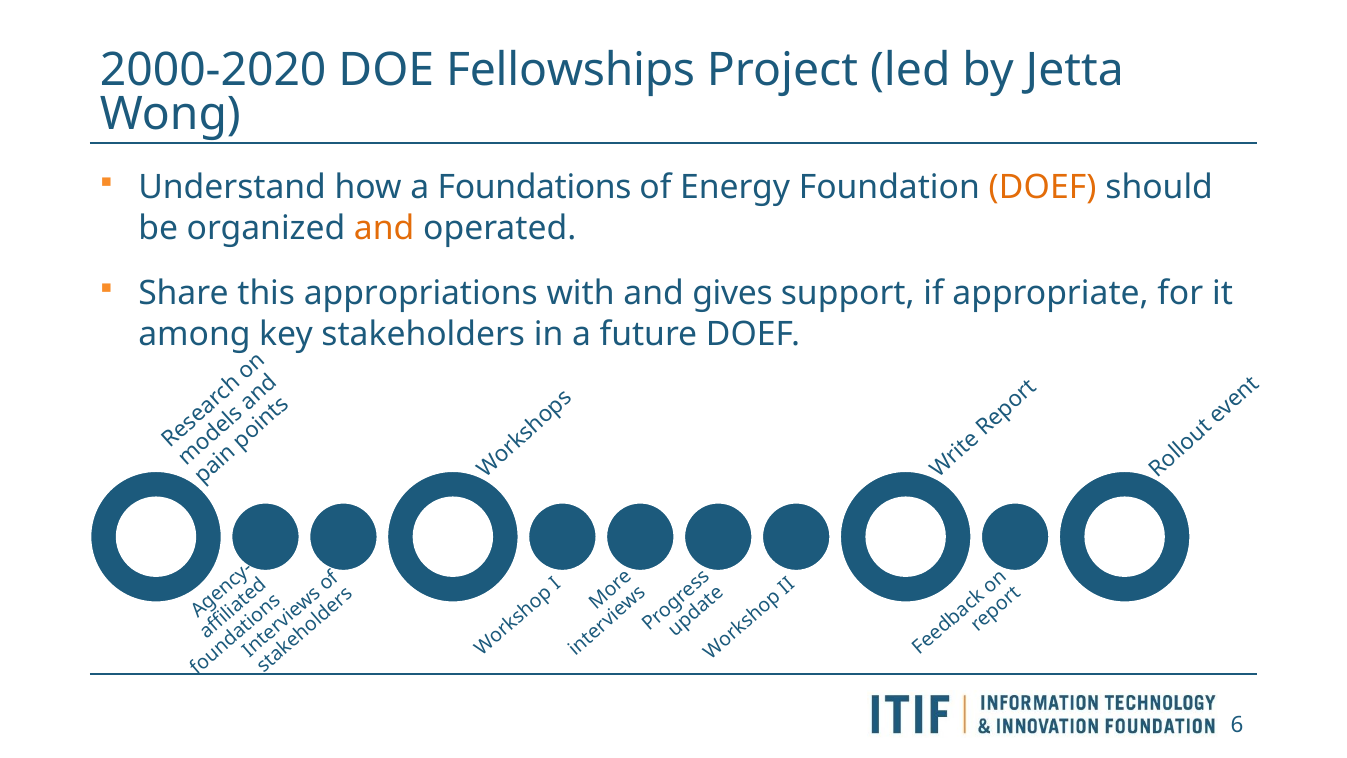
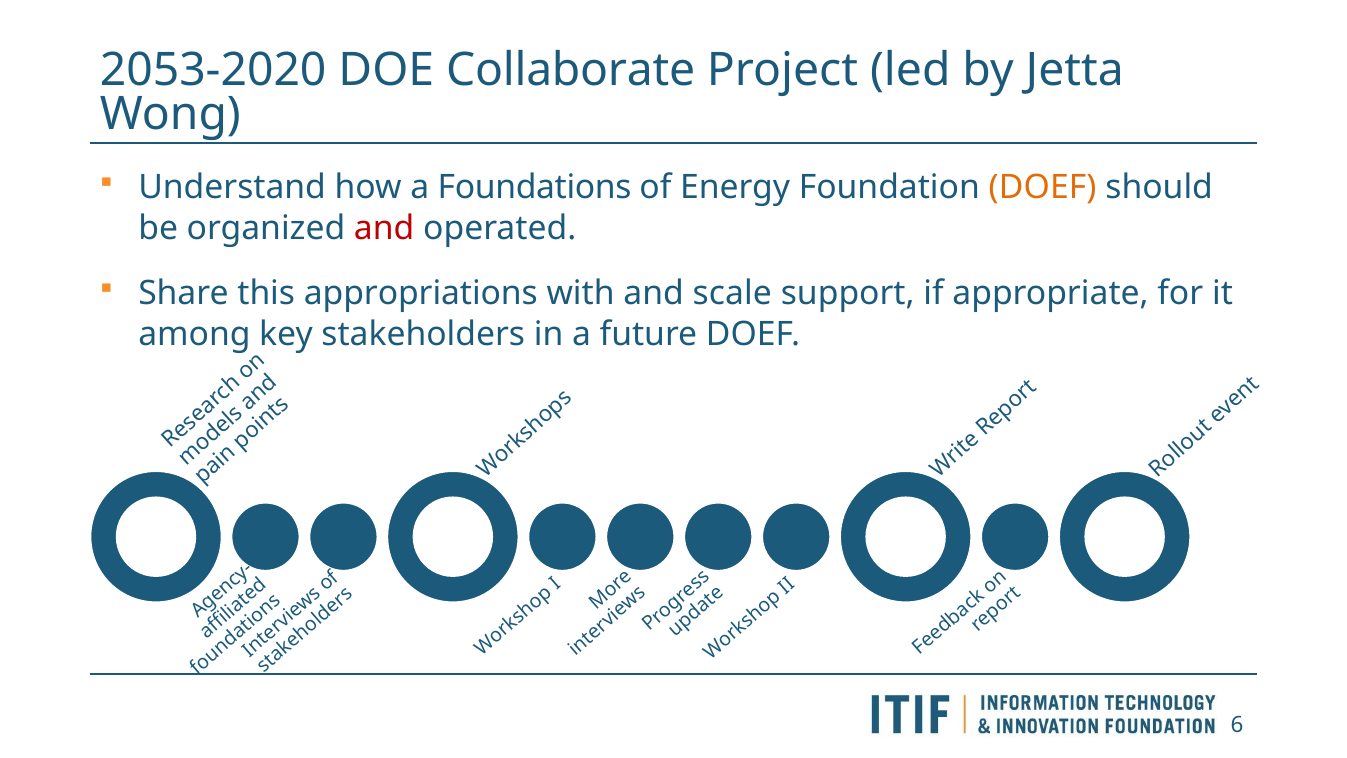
2000-2020: 2000-2020 -> 2053-2020 (213, 70)
Fellowships: Fellowships -> Collaborate (571, 70)
and colour: orange -> red (384, 228)
gives: gives -> scale (732, 294)
